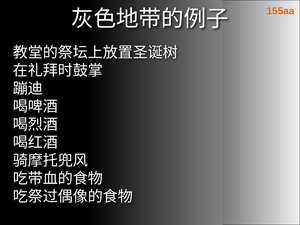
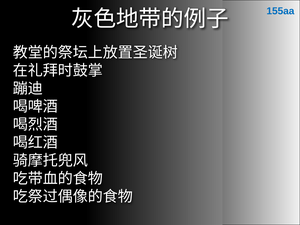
155aa colour: orange -> blue (280, 11)
